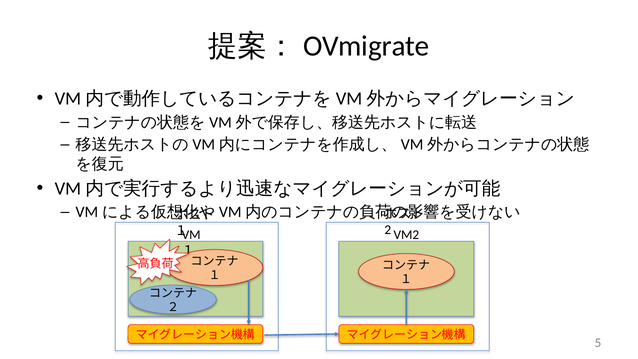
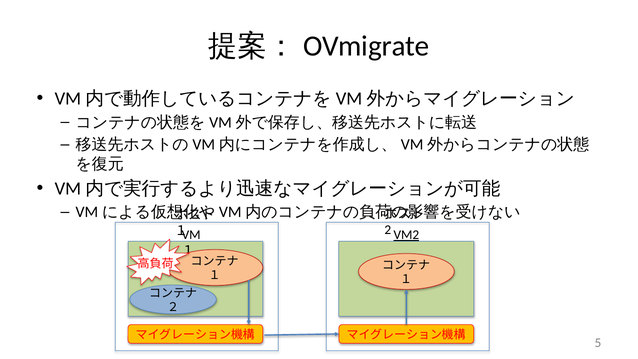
VM2 underline: none -> present (406, 235)
